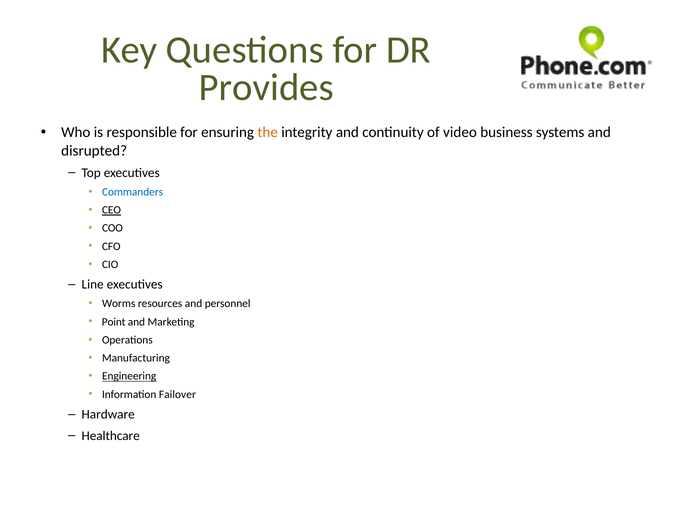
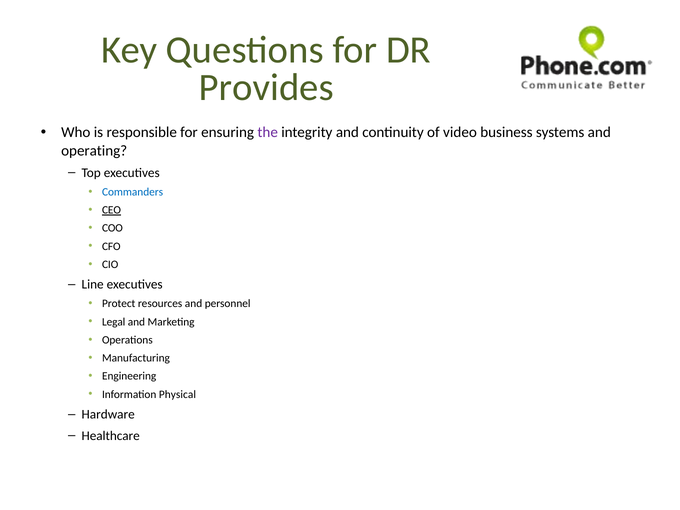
the colour: orange -> purple (268, 133)
disrupted: disrupted -> operating (94, 151)
Worms: Worms -> Protect (119, 304)
Point: Point -> Legal (114, 322)
Engineering underline: present -> none (129, 376)
Failover: Failover -> Physical (177, 394)
